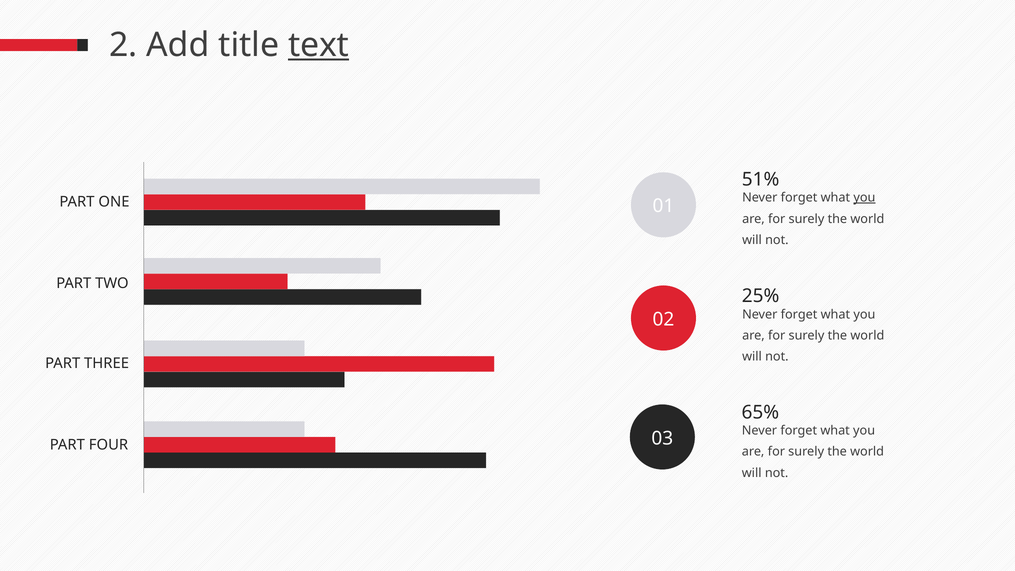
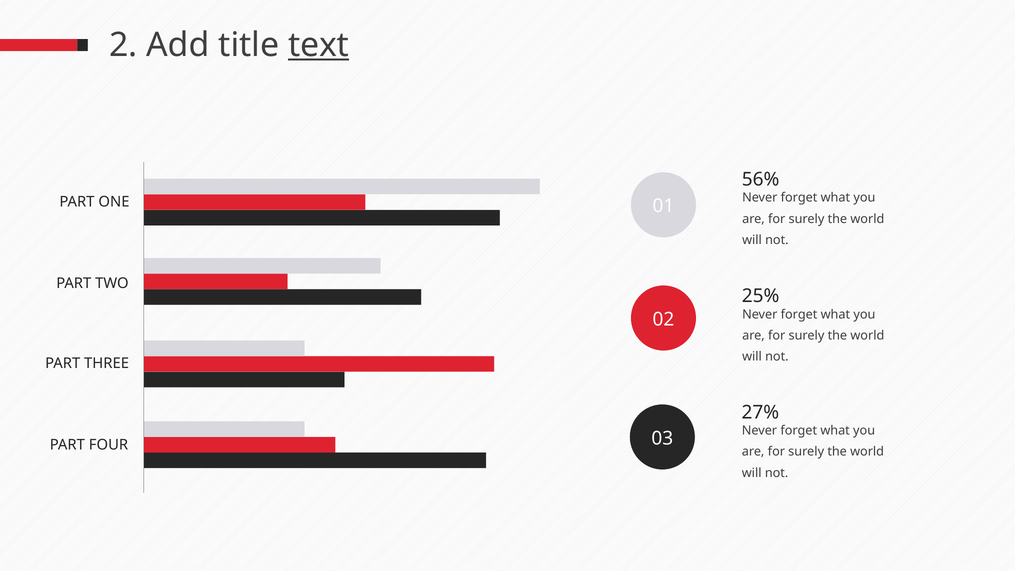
51%: 51% -> 56% (761, 179)
you underline: present -> none (864, 198)
65%: 65% -> 27% (760, 412)
